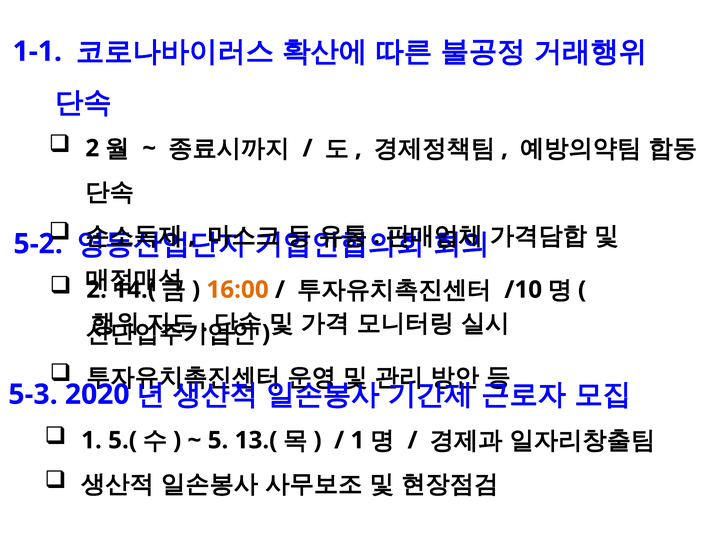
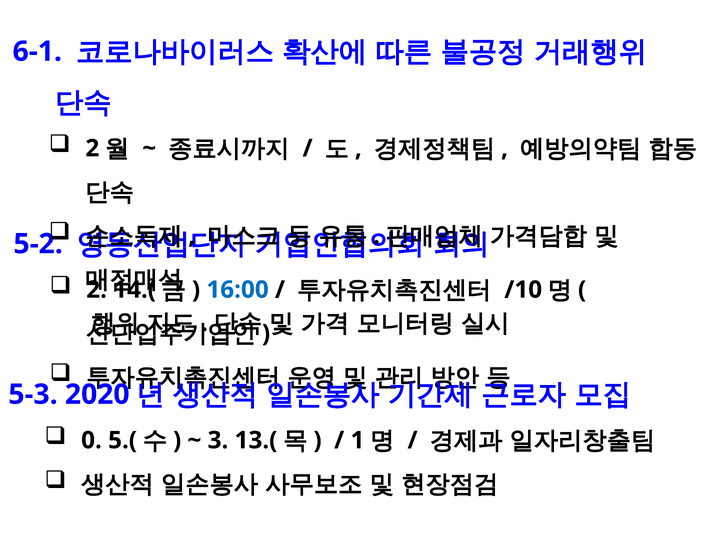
1-1: 1-1 -> 6-1 (37, 51)
16:00 colour: orange -> blue (238, 290)
1: 1 -> 0 (91, 440)
5: 5 -> 3 (218, 440)
